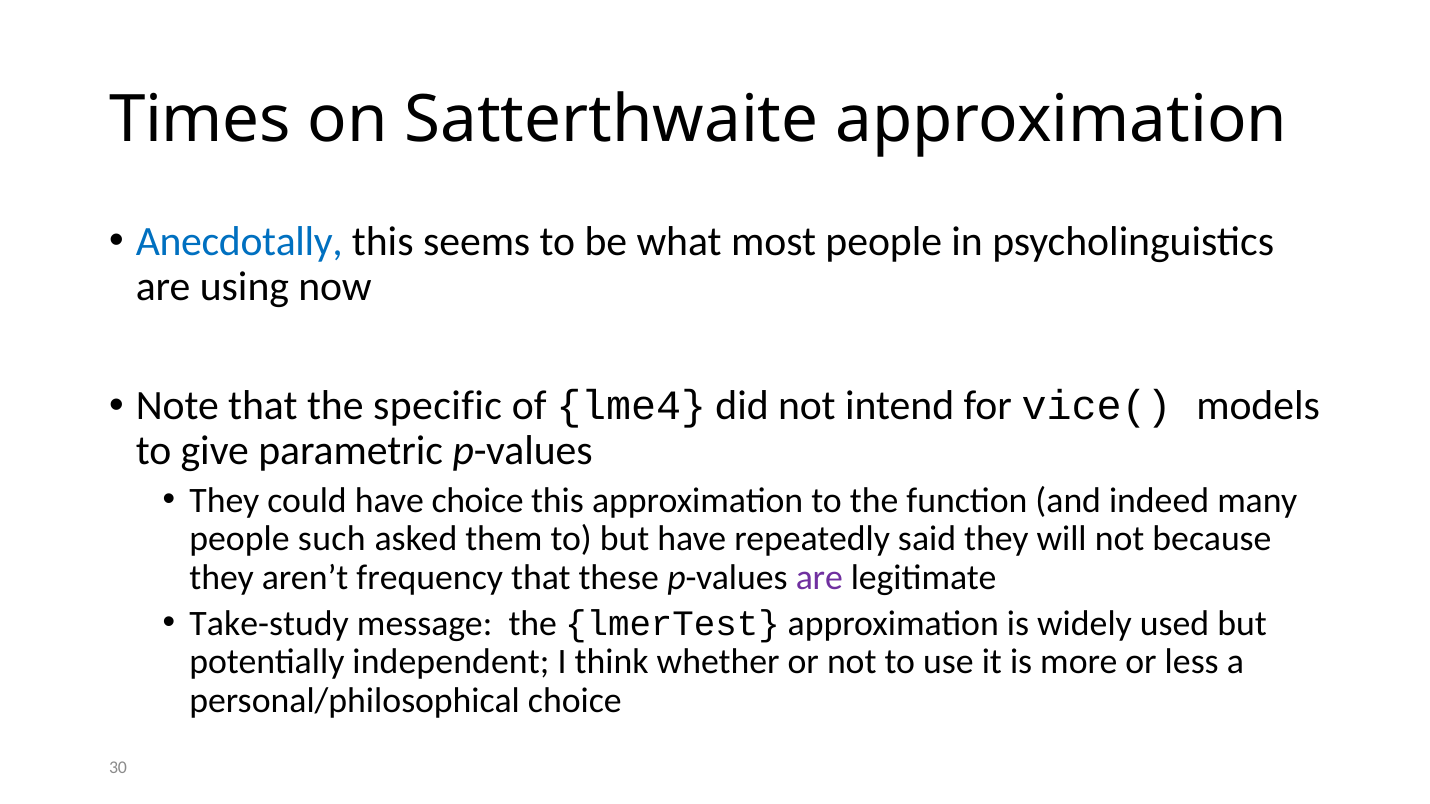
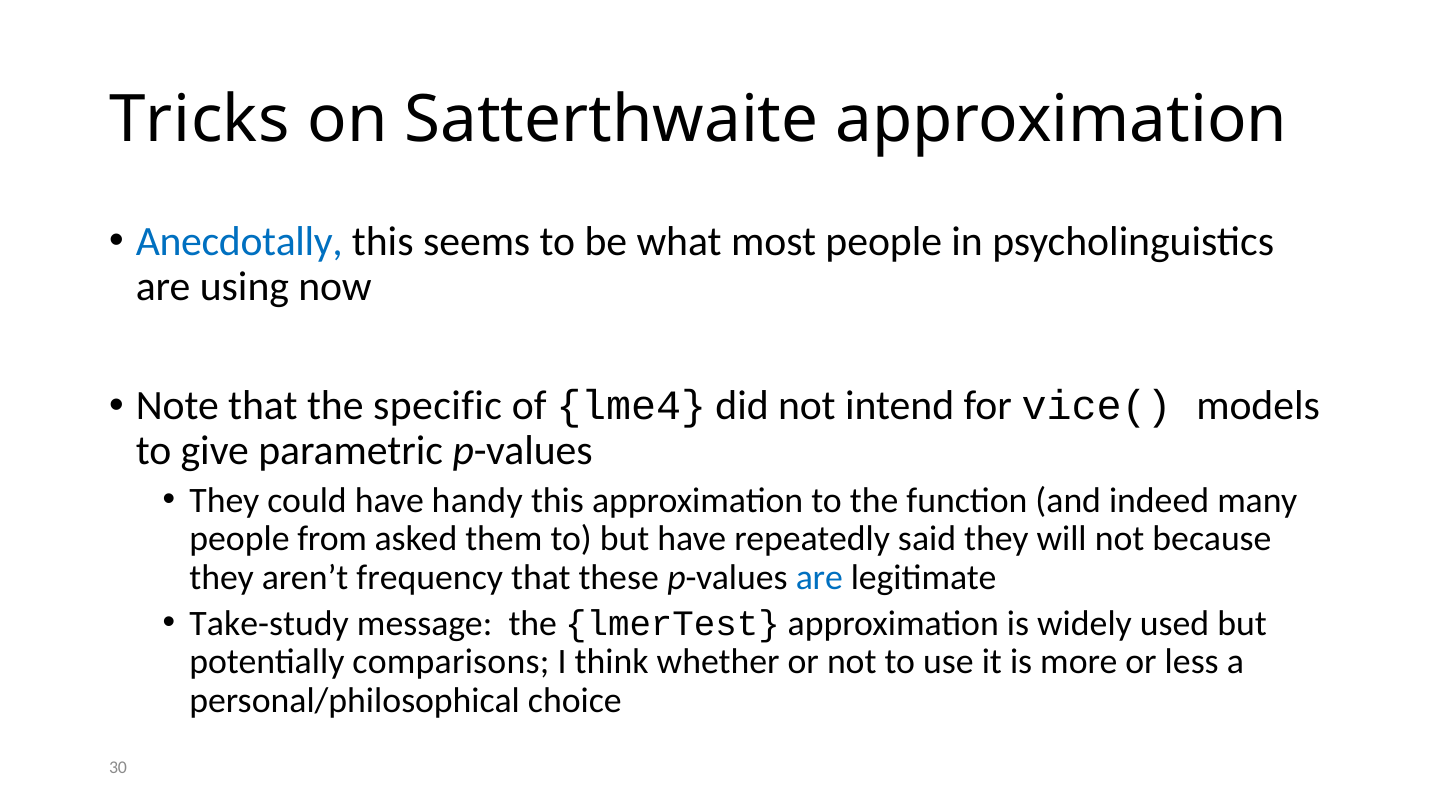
Times: Times -> Tricks (199, 120)
have choice: choice -> handy (477, 501)
such: such -> from (332, 539)
are colour: purple -> blue (819, 578)
independent: independent -> comparisons (451, 662)
